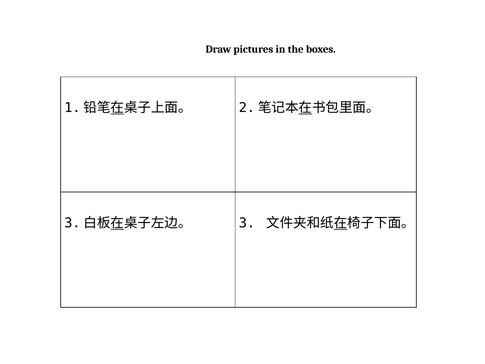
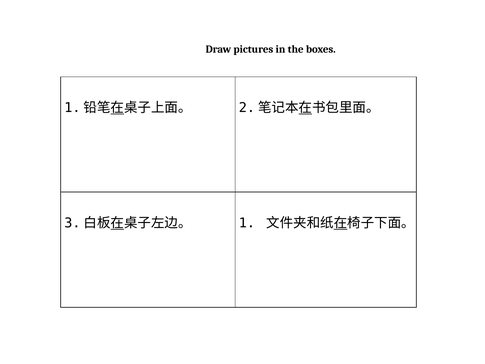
3: 3 -> 1 (247, 223)
